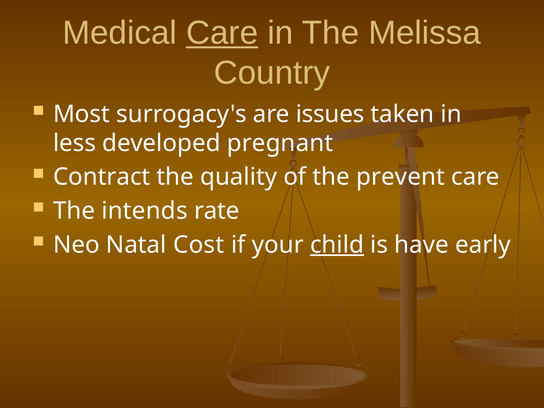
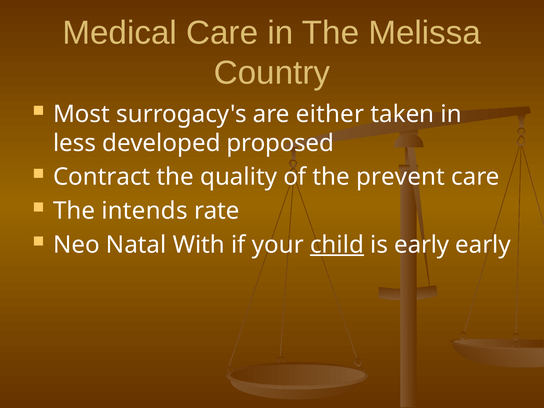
Care underline: present -> none (222, 33)
issues: issues -> either (330, 114)
pregnant: pregnant -> proposed (280, 143)
Cost: Cost -> With (199, 245)
is have: have -> early (422, 245)
